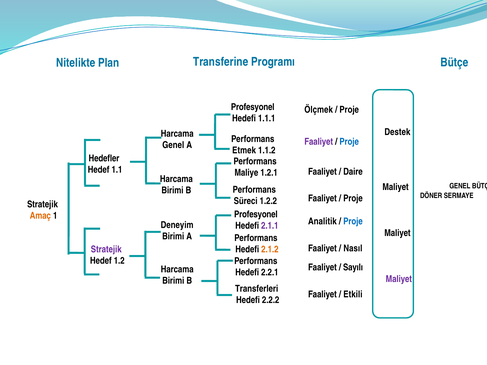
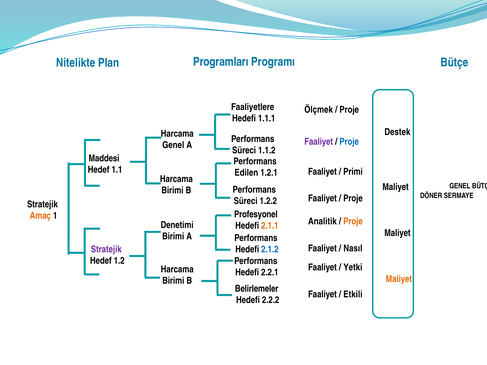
Transferine: Transferine -> Programları (221, 62)
Profesyonel: Profesyonel -> Faaliyetlere (253, 107)
Etmek: Etmek -> Süreci (244, 151)
Hedefler: Hedefler -> Maddesi (104, 158)
Daire: Daire -> Primi (353, 172)
Maliye: Maliye -> Edilen (246, 173)
Proje colour: blue -> orange (353, 222)
Deneyim: Deneyim -> Denetimi (177, 225)
2.1.1 colour: purple -> orange (270, 226)
2.1.2 colour: orange -> blue (270, 249)
Sayılı: Sayılı -> Yetki (353, 268)
Maliyet colour: purple -> orange (399, 279)
Transferleri: Transferleri -> Belirlemeler (257, 289)
